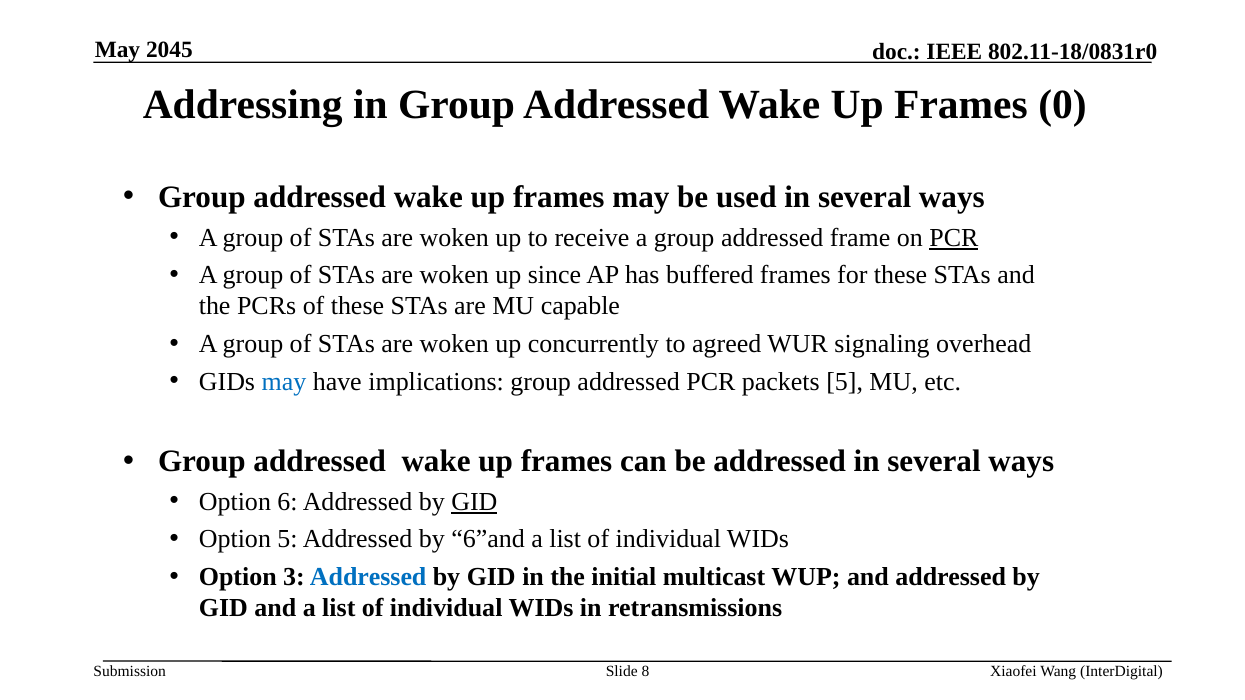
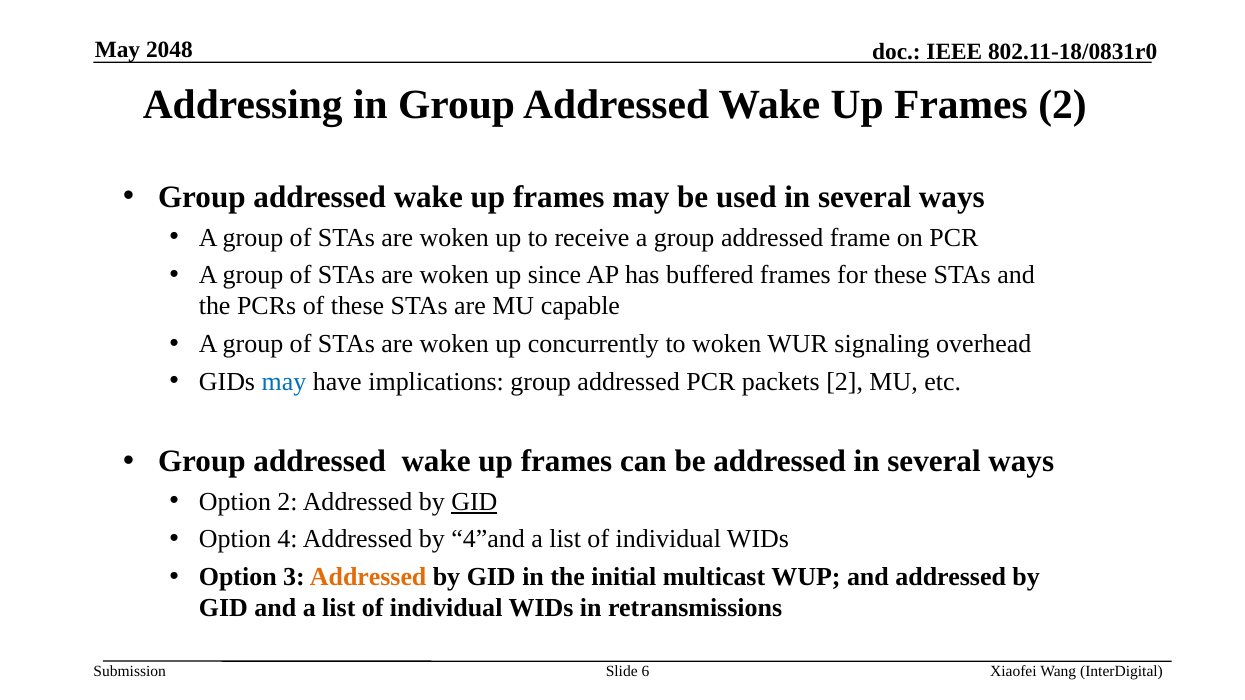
2045: 2045 -> 2048 (169, 49)
Frames 0: 0 -> 2 (1062, 105)
PCR underline: present -> none (954, 238)
to agreed: agreed -> woken (727, 344)
packets 5: 5 -> 2 (845, 382)
Option 6: 6 -> 2 (288, 502)
Option 5: 5 -> 4 (288, 540)
6”and: 6”and -> 4”and (488, 540)
Addressed colour: blue -> orange (368, 577)
8: 8 -> 6 (645, 672)
